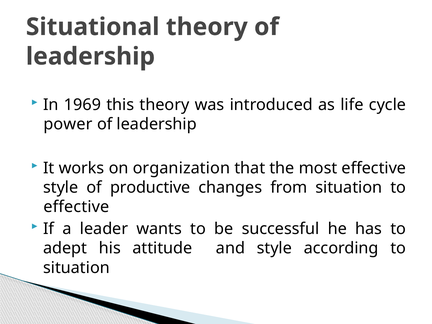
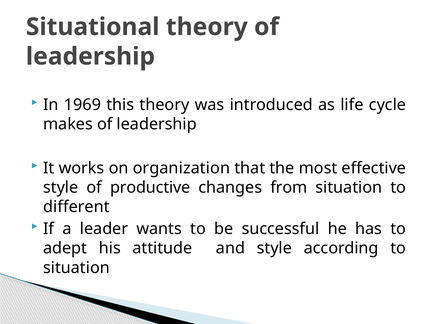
power: power -> makes (68, 124)
effective: effective -> different (76, 207)
